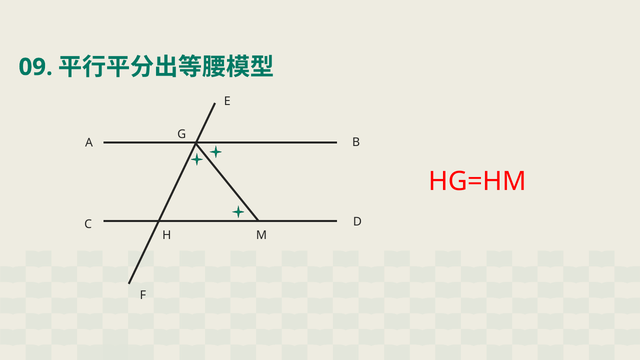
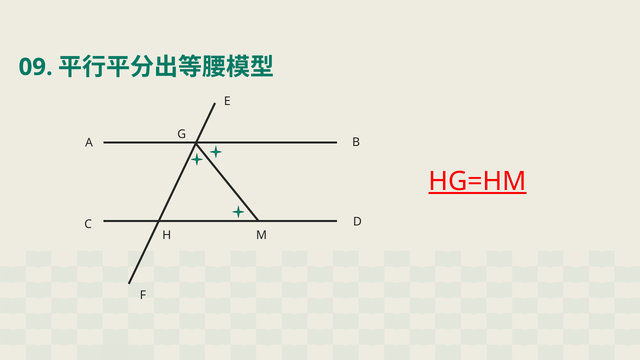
HG=HM underline: none -> present (477, 182)
